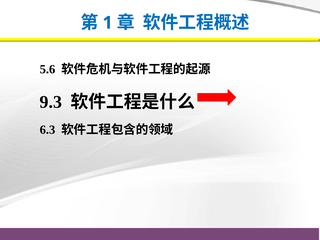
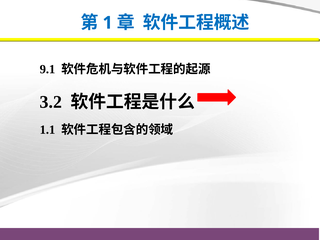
5.6: 5.6 -> 9.1 (47, 69)
9.3: 9.3 -> 3.2 (51, 102)
6.3: 6.3 -> 1.1 (47, 130)
